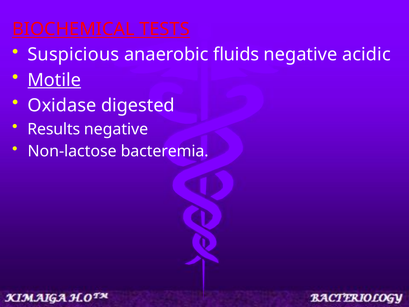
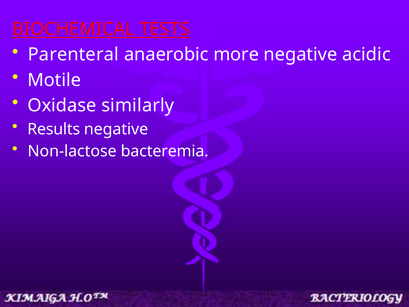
Suspicious: Suspicious -> Parenteral (73, 55)
fluids: fluids -> more (236, 55)
Motile underline: present -> none (54, 80)
digested: digested -> similarly (138, 105)
